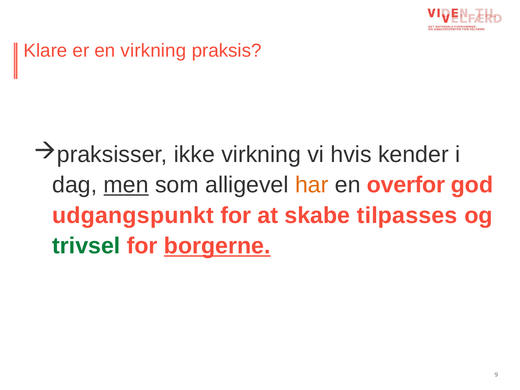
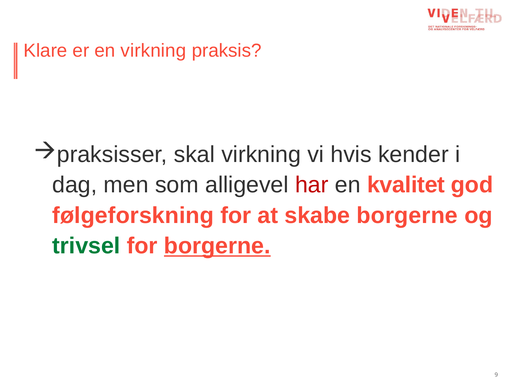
ikke: ikke -> skal (194, 154)
men underline: present -> none (126, 185)
har colour: orange -> red (312, 185)
overfor: overfor -> kvalitet (406, 185)
udgangspunkt: udgangspunkt -> følgeforskning (133, 215)
skabe tilpasses: tilpasses -> borgerne (407, 215)
